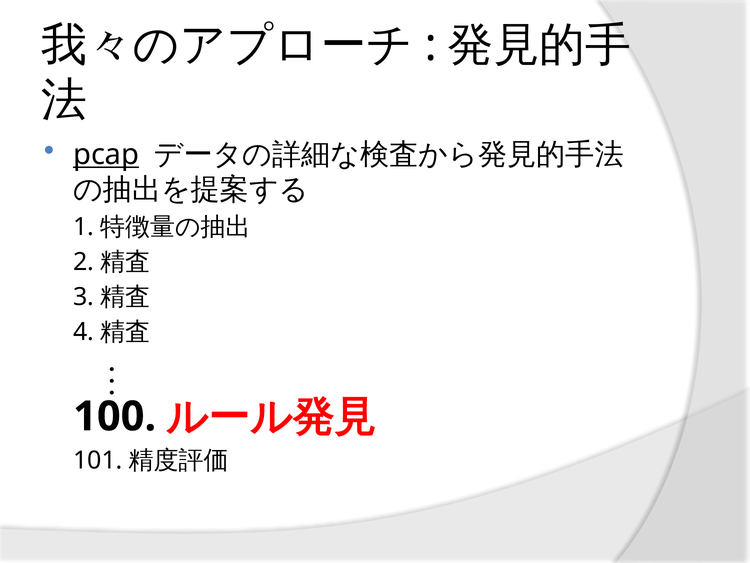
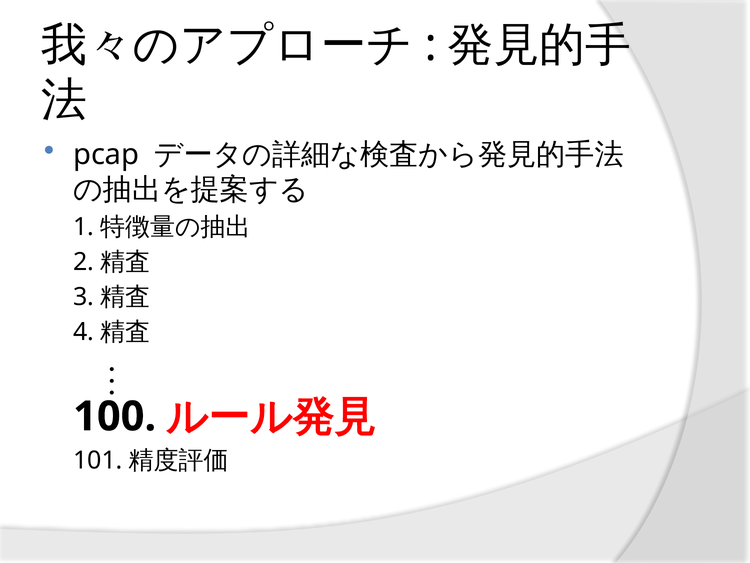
pcap underline: present -> none (106, 155)
